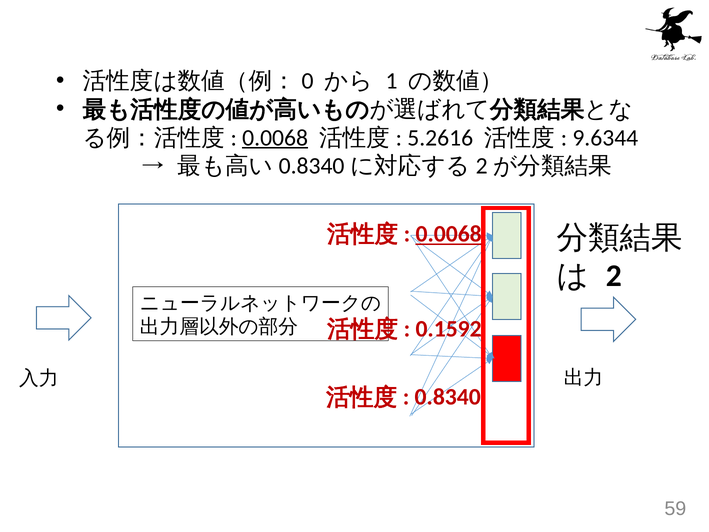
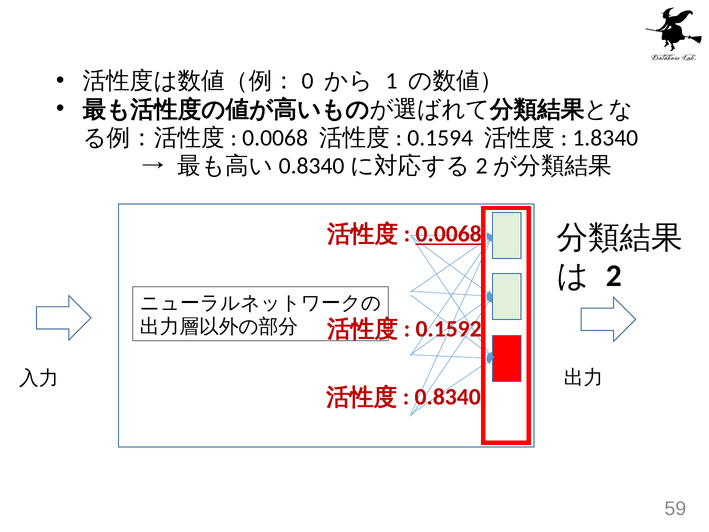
0.0068 underline: present -> none (275, 138)
5.2616: 5.2616 -> 0.1594 (440, 138)
9.6344: 9.6344 -> 1.8340 (605, 138)
